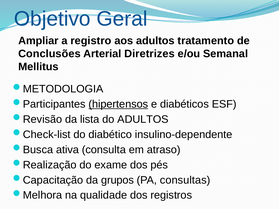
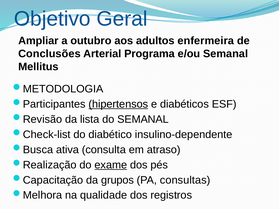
registro: registro -> outubro (91, 41)
tratamento: tratamento -> enfermeira (206, 41)
Diretrizes: Diretrizes -> Programa (150, 54)
do ADULTOS: ADULTOS -> SEMANAL (143, 119)
exame underline: none -> present (111, 165)
